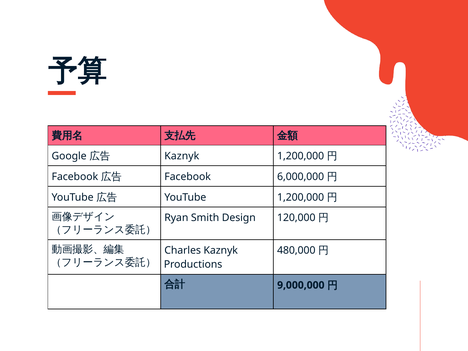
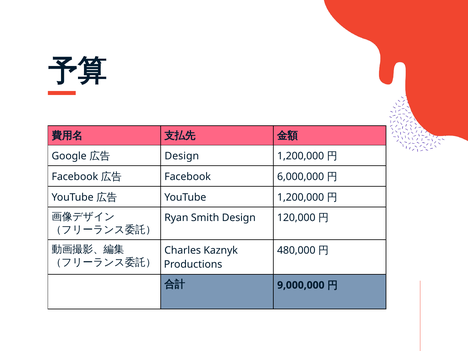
Kaznyk: Kaznyk -> Design (182, 156)
